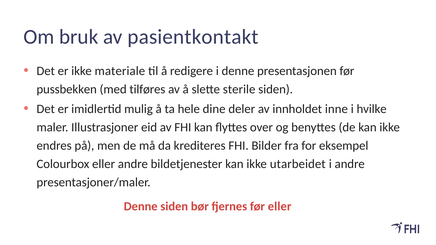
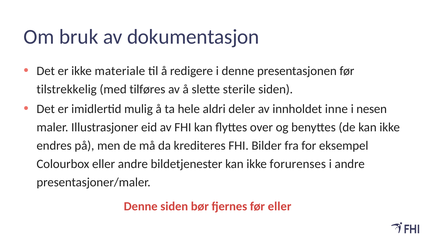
pasientkontakt: pasientkontakt -> dokumentasjon (193, 37)
pussbekken: pussbekken -> tilstrekkelig (67, 89)
dine: dine -> aldri (214, 109)
hvilke: hvilke -> nesen (372, 109)
utarbeidet: utarbeidet -> forurenses (298, 164)
